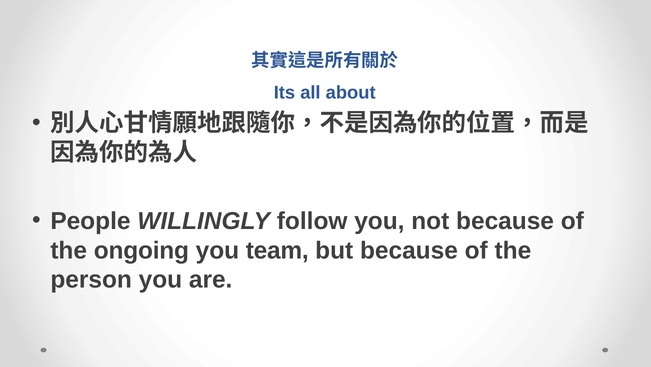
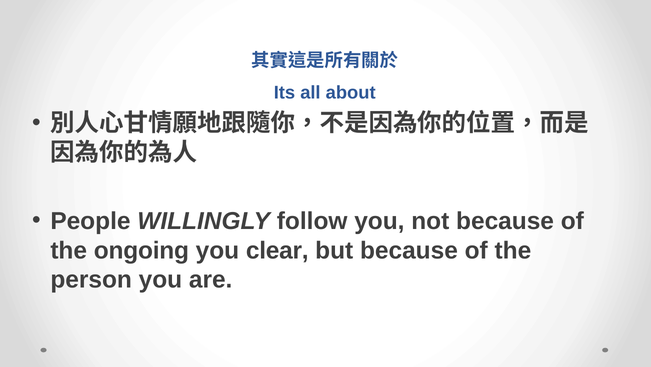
team: team -> clear (277, 251)
